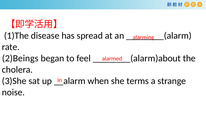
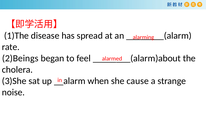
terms: terms -> cause (138, 81)
